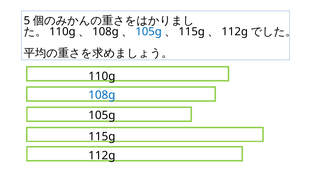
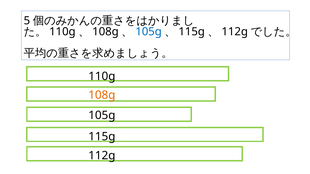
108g colour: blue -> orange (102, 95)
